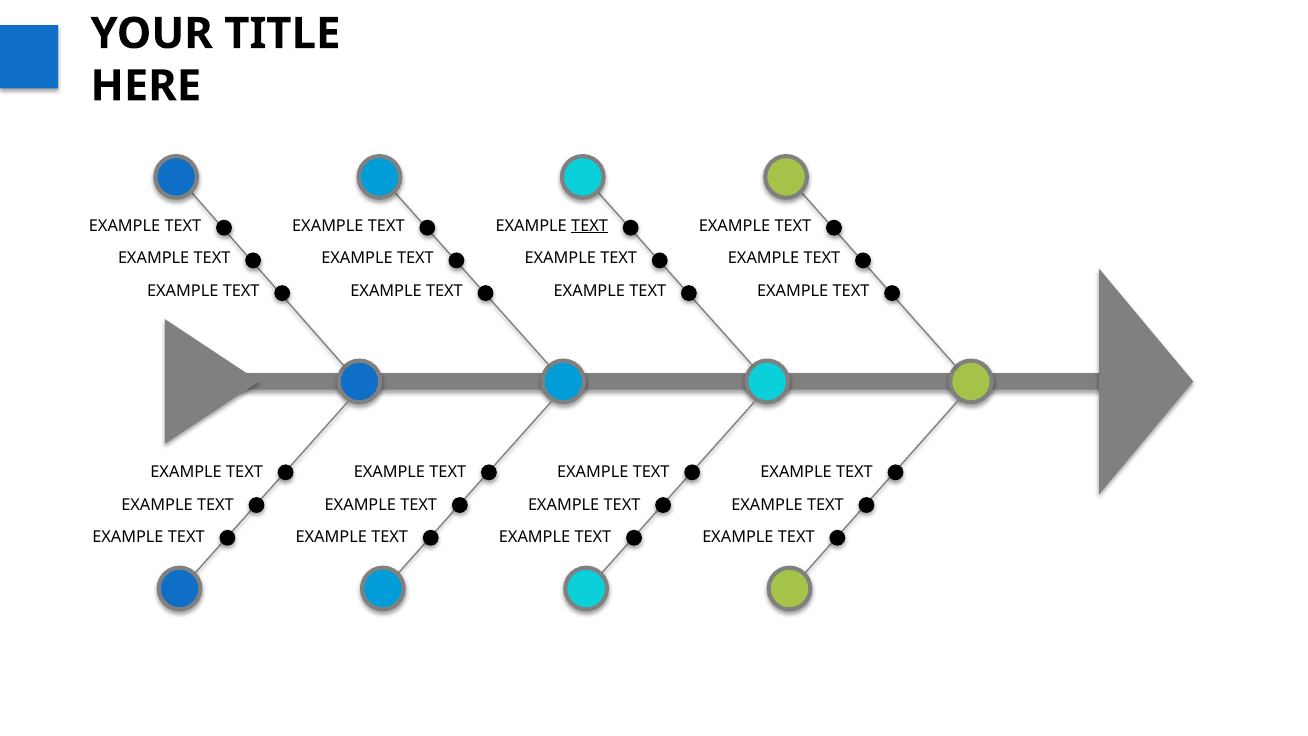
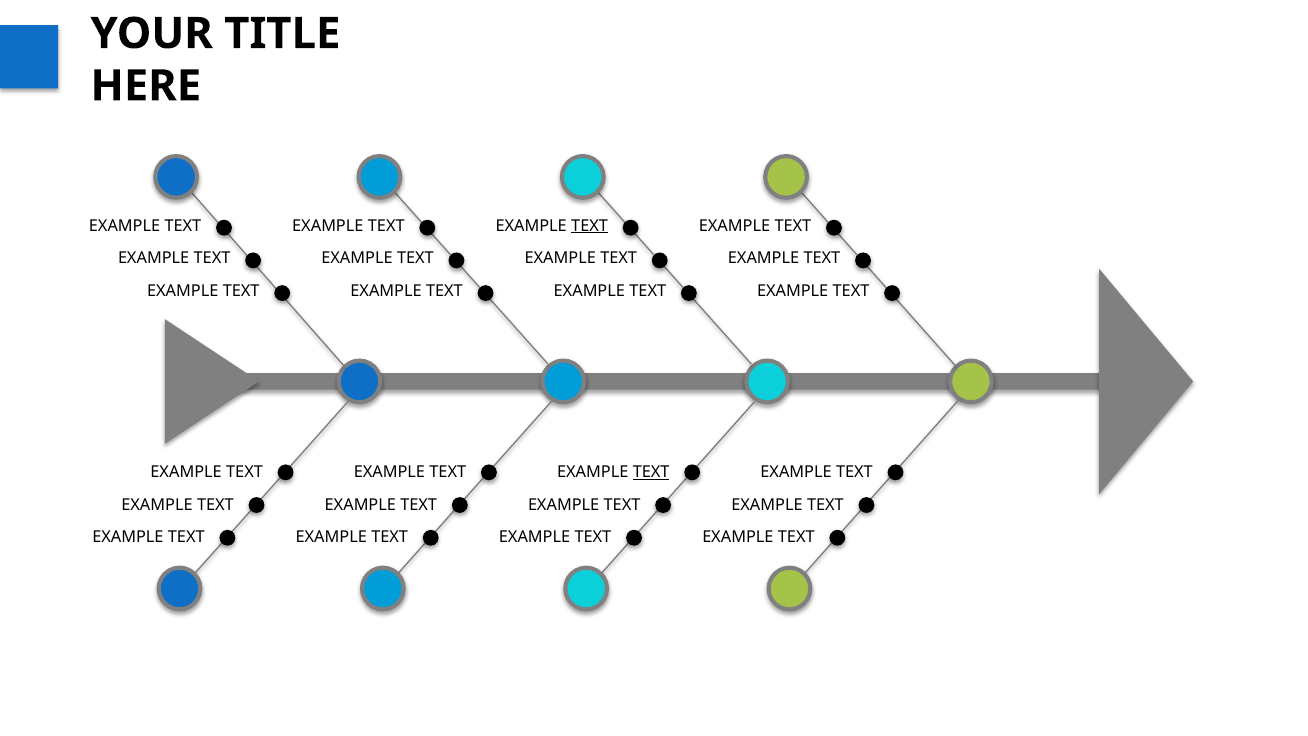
TEXT underline: none -> present (651, 472)
